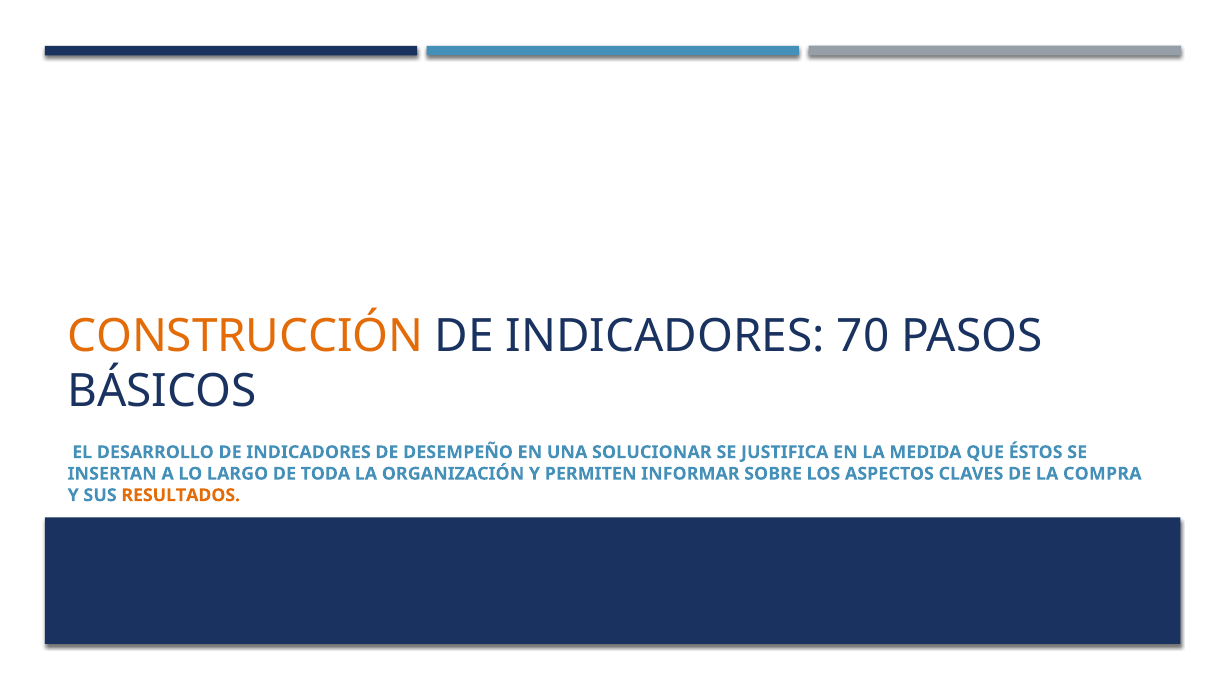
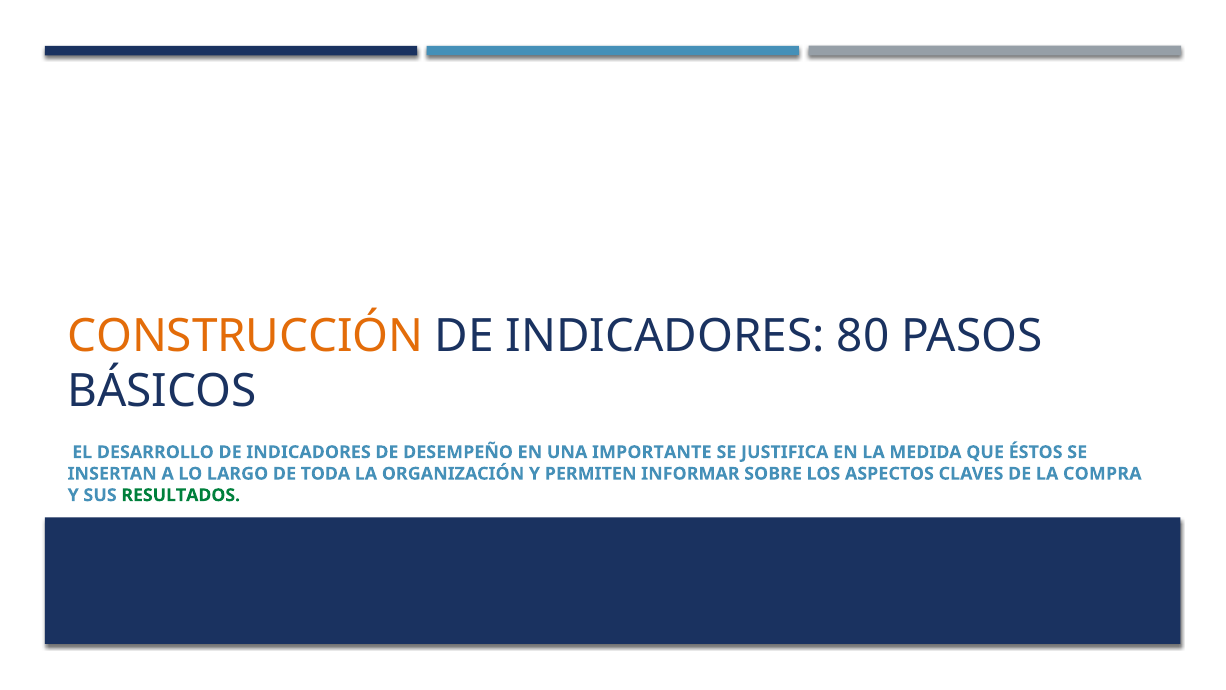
70: 70 -> 80 (863, 336)
SOLUCIONAR: SOLUCIONAR -> IMPORTANTE (652, 452)
RESULTADOS colour: orange -> green (181, 495)
